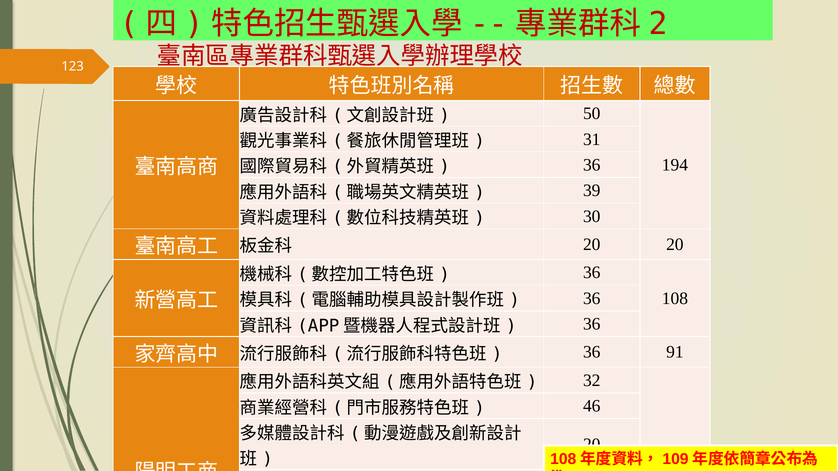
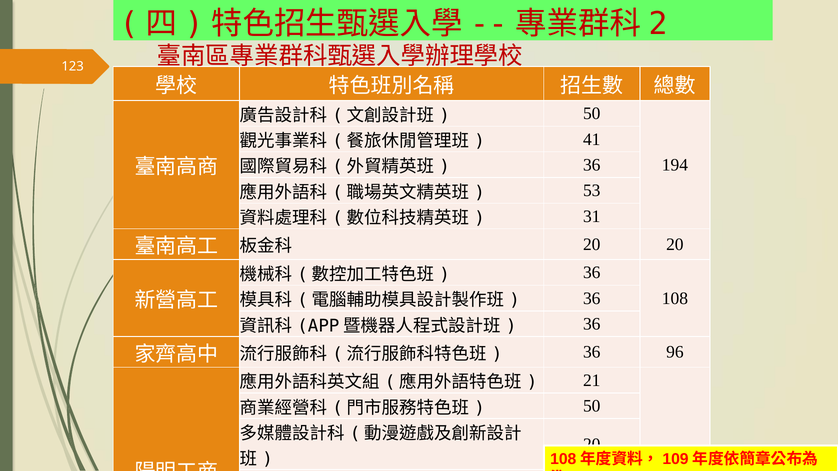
31: 31 -> 41 (592, 139)
39: 39 -> 53 (592, 191)
30: 30 -> 31 (592, 217)
91: 91 -> 96 (675, 353)
32: 32 -> 21 (592, 381)
46: 46 -> 50 (592, 406)
